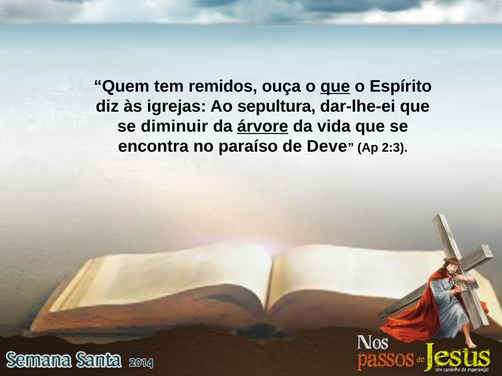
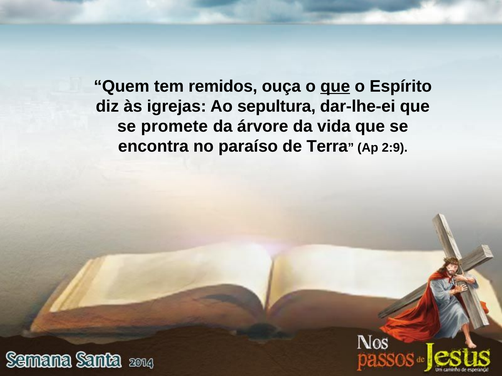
diminuir: diminuir -> promete (174, 126)
árvore underline: present -> none (263, 126)
Deve: Deve -> Terra (327, 147)
2:3: 2:3 -> 2:9 (395, 148)
